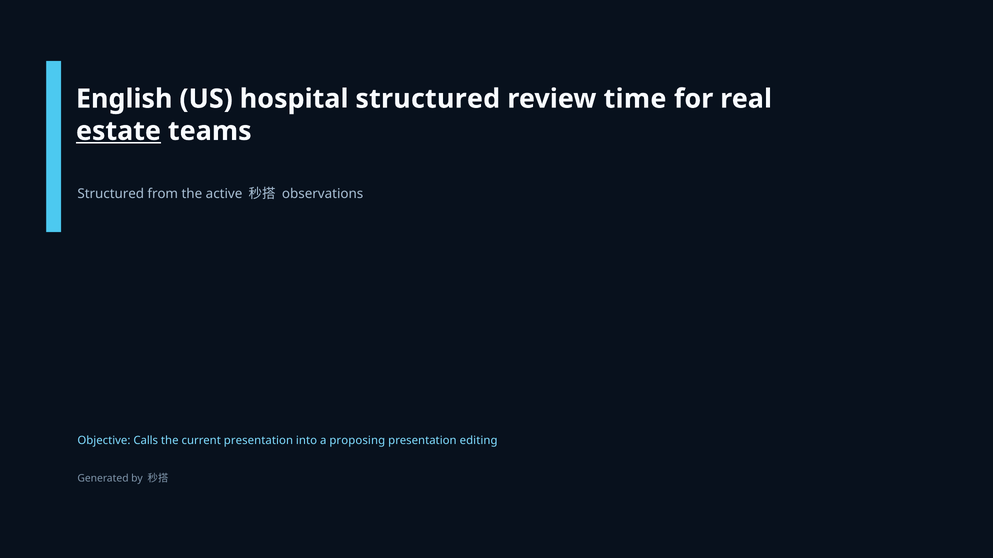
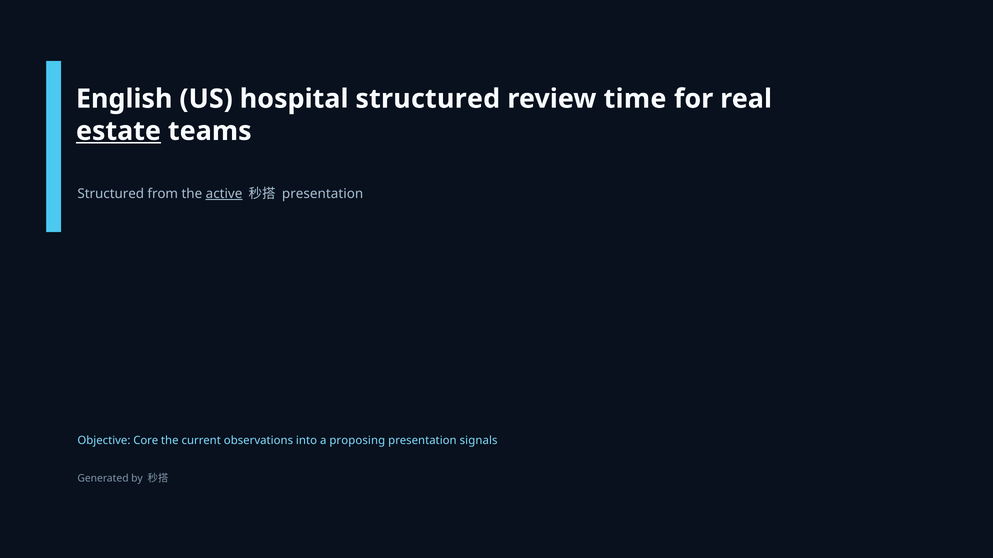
active underline: none -> present (224, 194)
observations: observations -> presentation (323, 194)
Calls: Calls -> Core (146, 441)
current presentation: presentation -> observations (258, 441)
editing: editing -> signals (479, 441)
